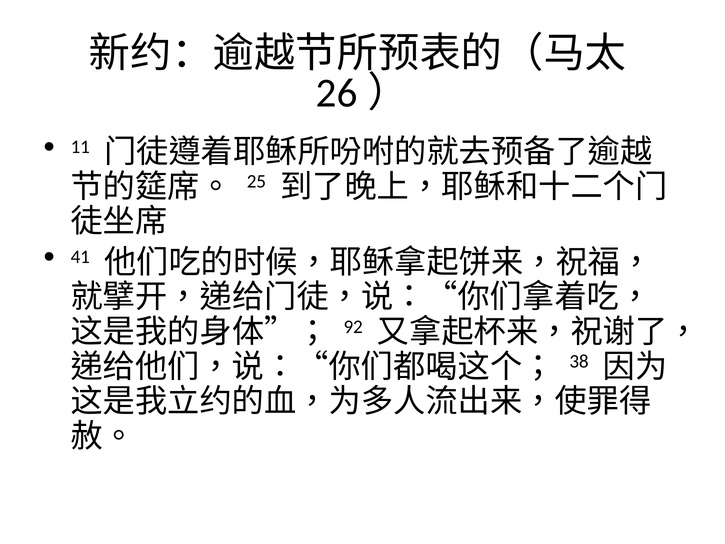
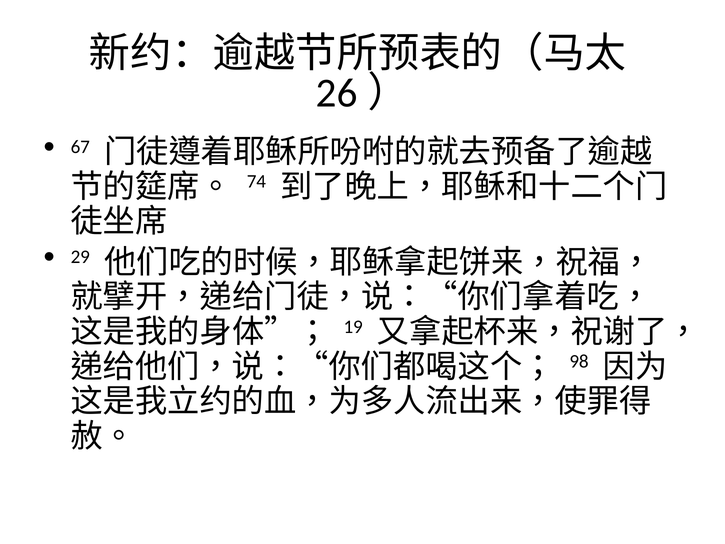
11: 11 -> 67 (80, 147)
25: 25 -> 74 (256, 181)
41: 41 -> 29 (80, 257)
92: 92 -> 19 (353, 327)
38: 38 -> 98 (579, 361)
